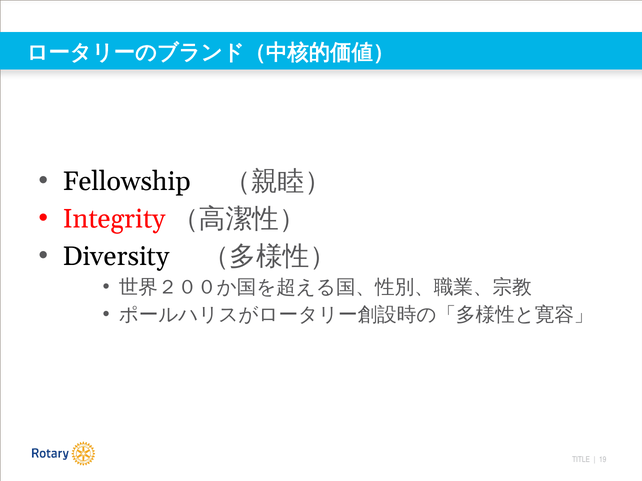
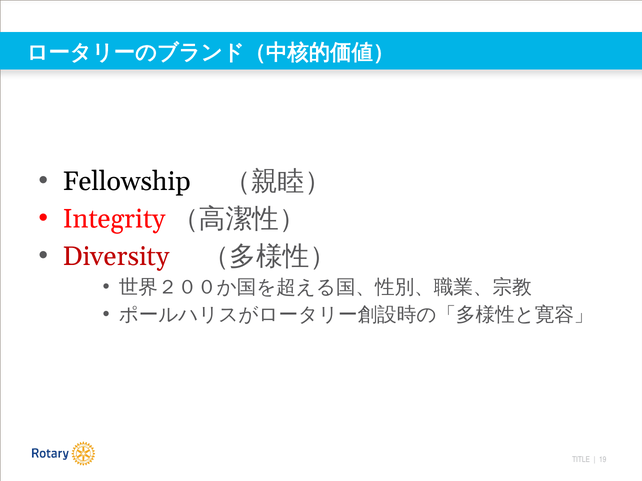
Diversity colour: black -> red (116, 257)
